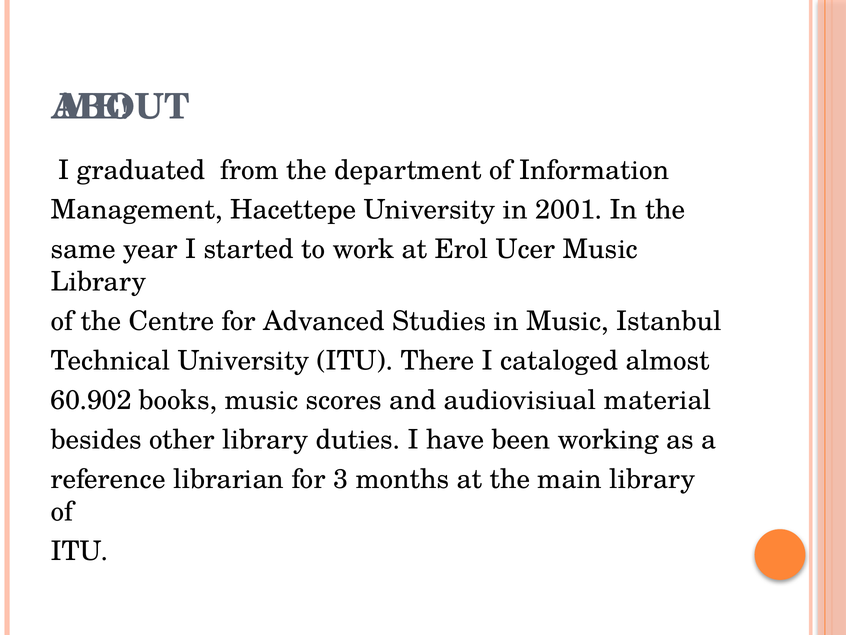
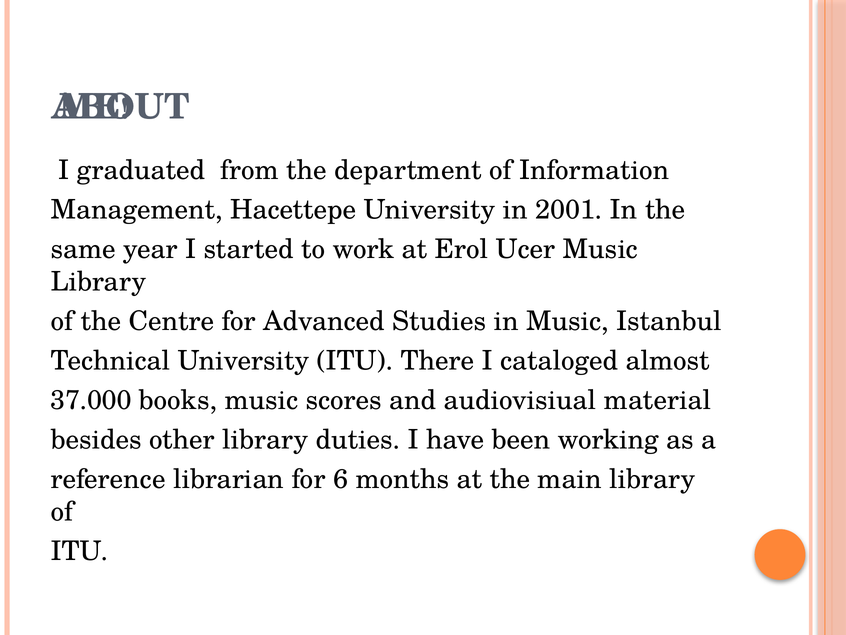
60.902: 60.902 -> 37.000 (91, 400)
3: 3 -> 6 (341, 479)
